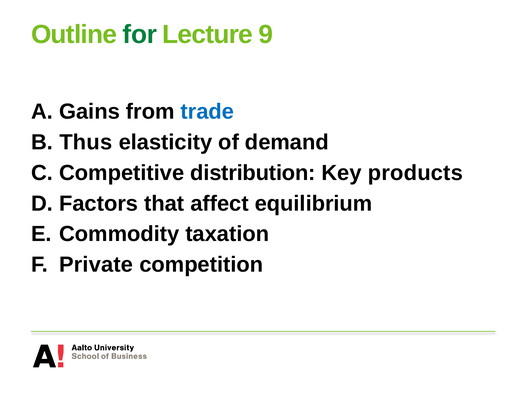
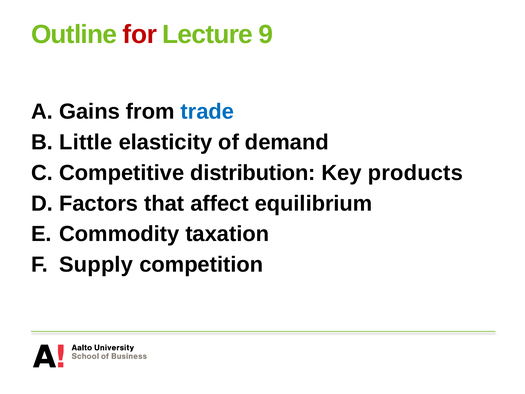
for colour: green -> red (140, 35)
Thus: Thus -> Little (86, 142)
Private: Private -> Supply (96, 265)
